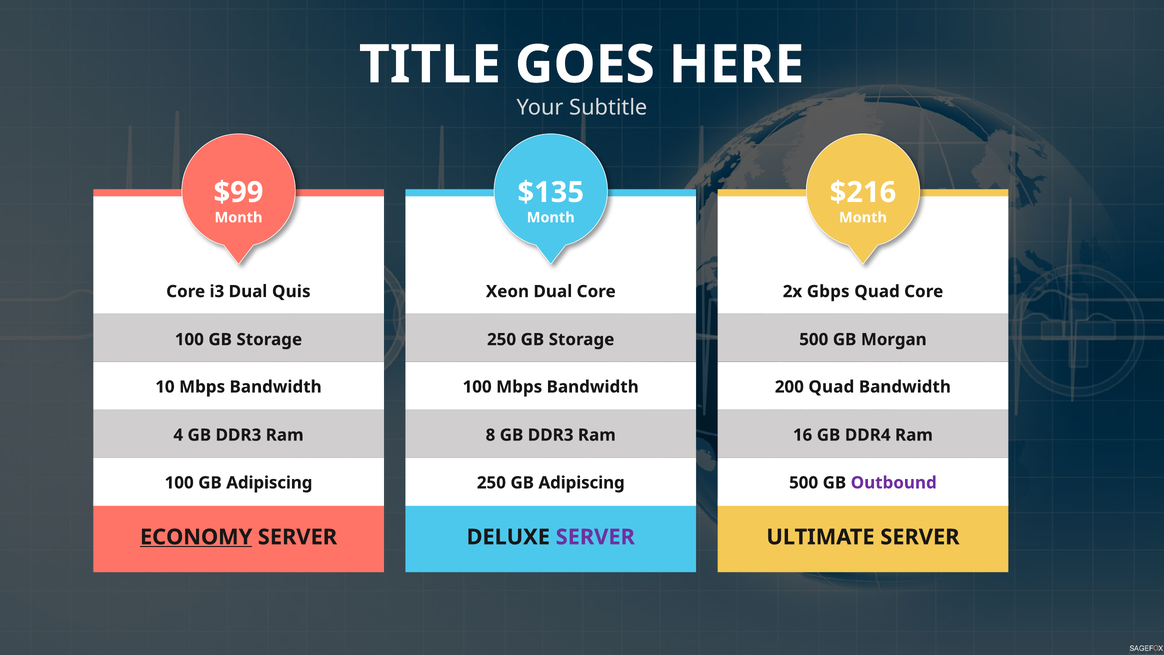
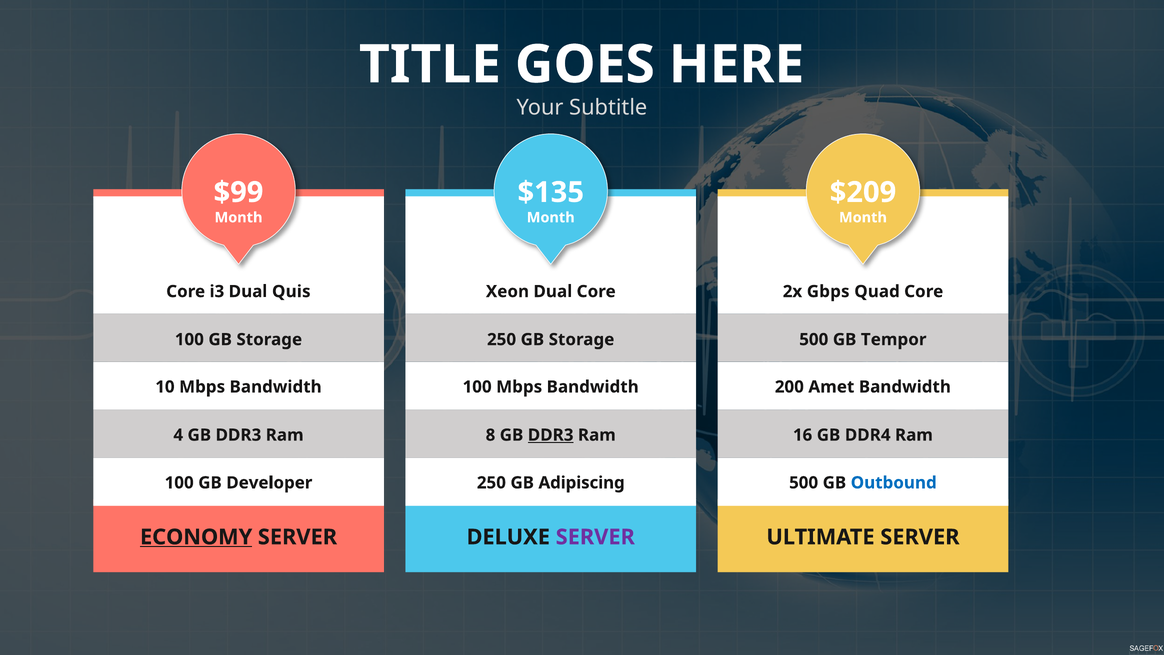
$216: $216 -> $209 (863, 192)
Morgan: Morgan -> Tempor (894, 339)
200 Quad: Quad -> Amet (831, 387)
DDR3 underline: none -> present (551, 435)
100 GB Adipiscing: Adipiscing -> Developer (269, 483)
Outbound colour: purple -> blue (894, 483)
